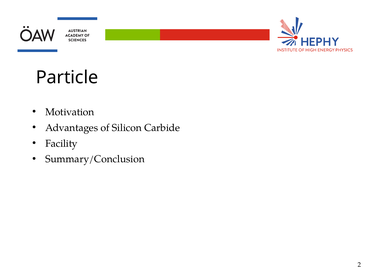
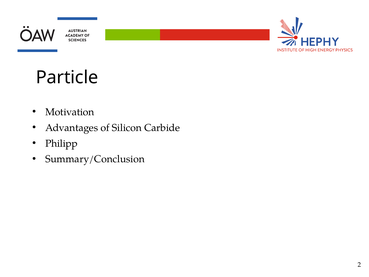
Facility: Facility -> Philipp (61, 143)
